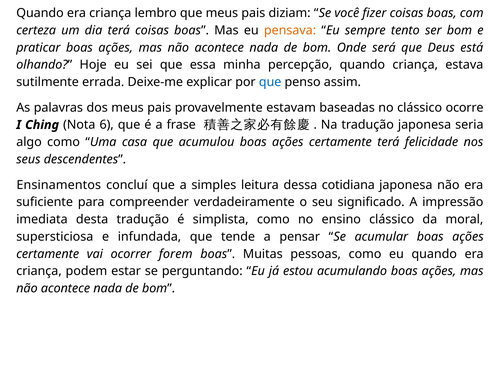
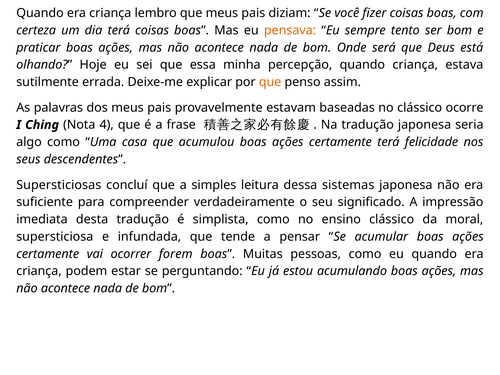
que colour: blue -> orange (270, 82)
6: 6 -> 4 (107, 125)
Ensinamentos: Ensinamentos -> Supersticiosas (59, 185)
cotidiana: cotidiana -> sistemas (348, 185)
